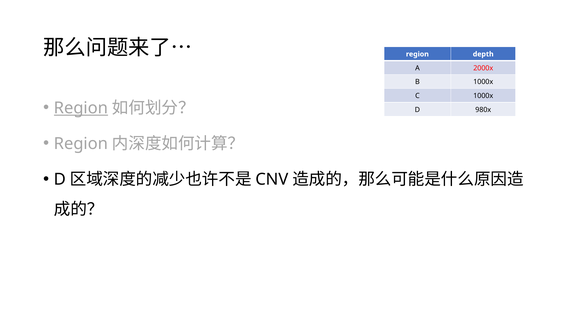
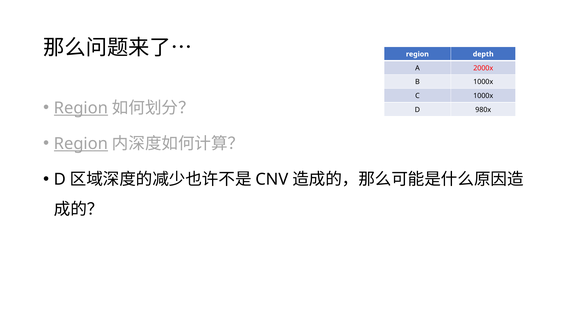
Region underline: none -> present (81, 144)
